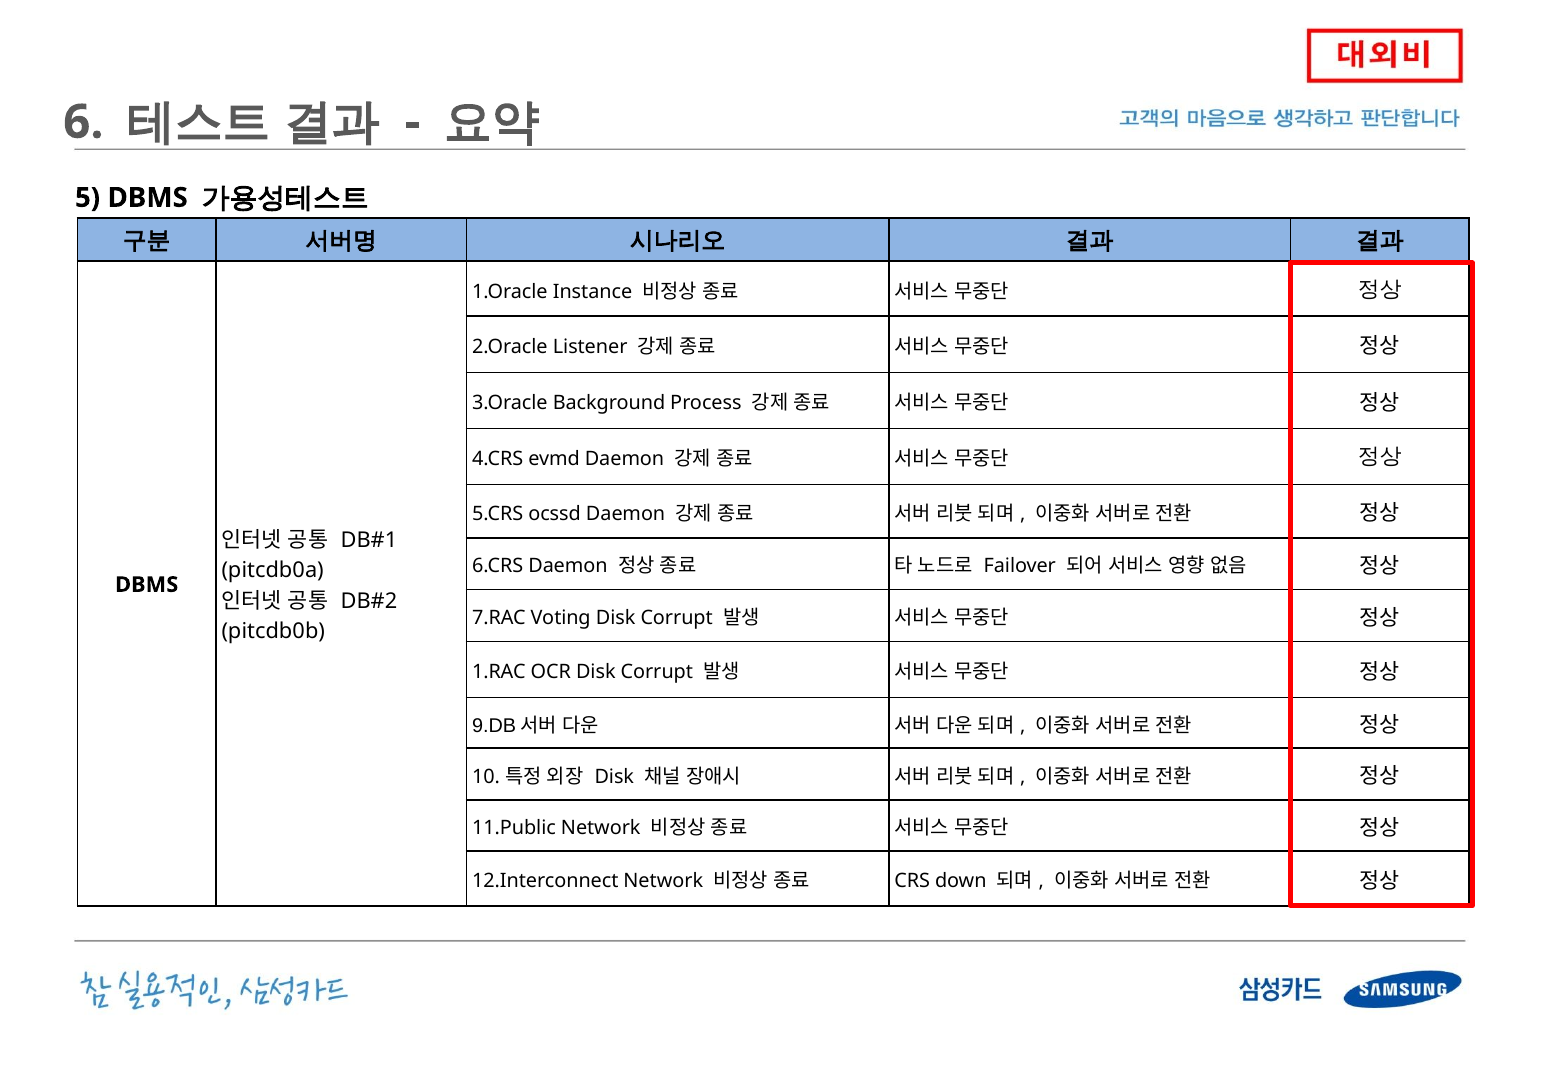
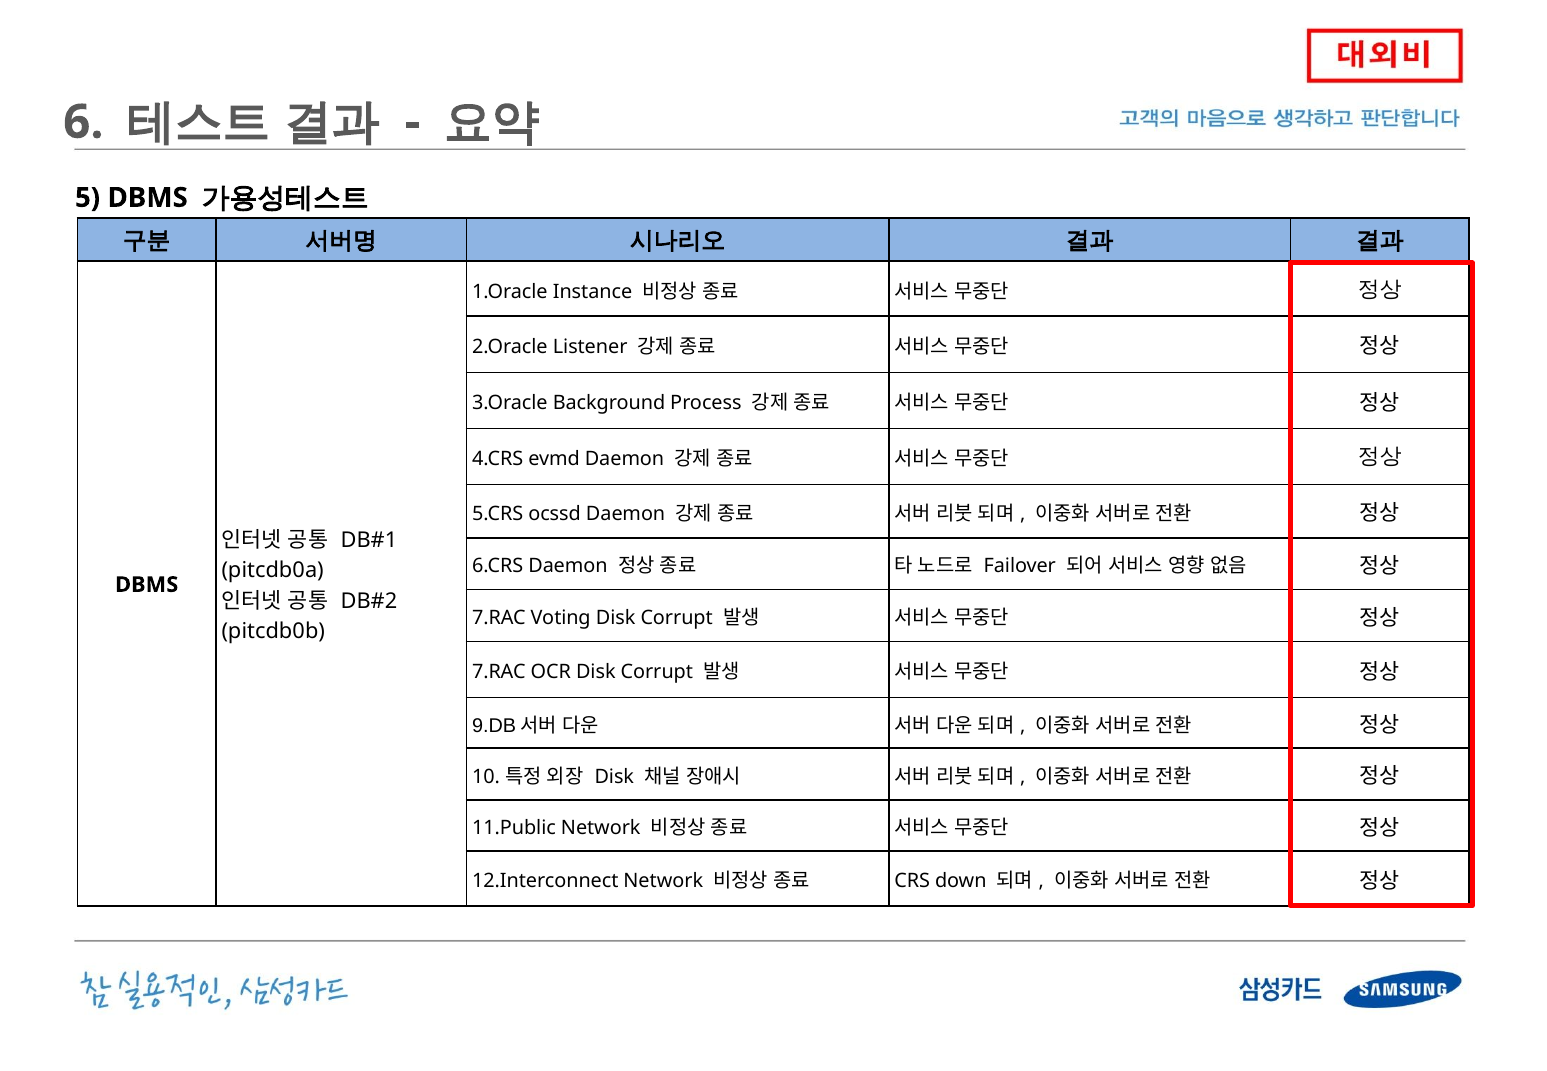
1.RAC: 1.RAC -> 7.RAC (499, 672)
